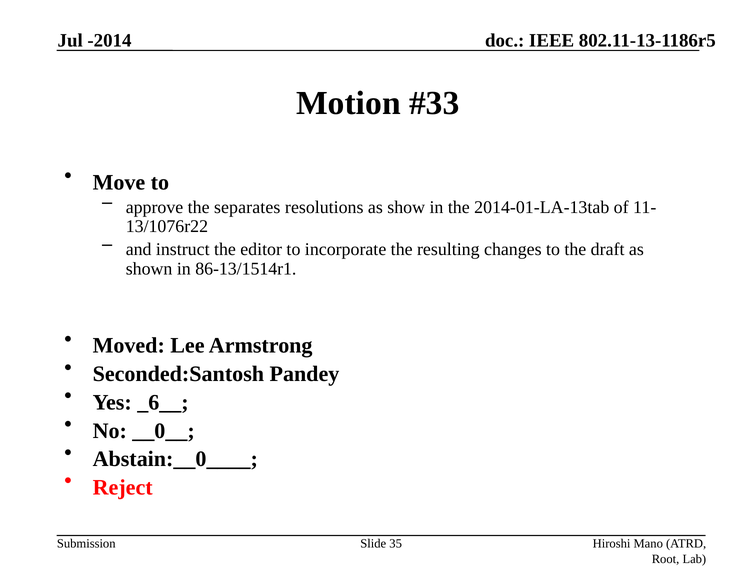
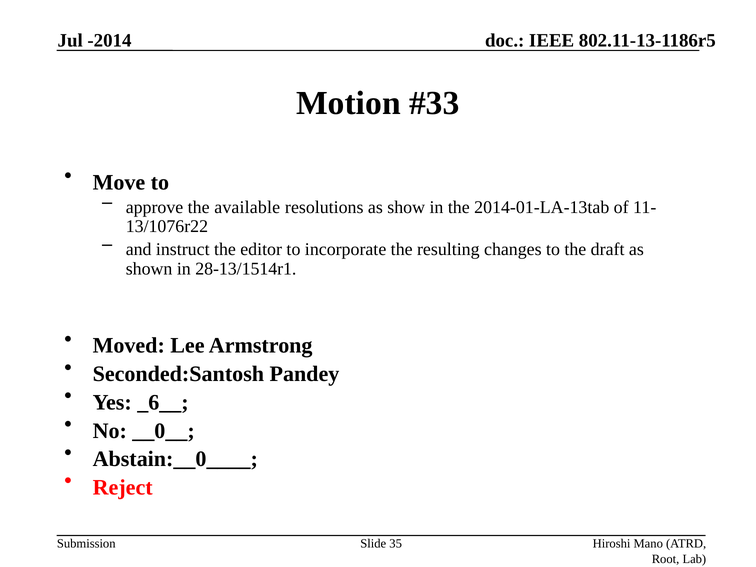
separates: separates -> available (247, 207)
86-13/1514r1: 86-13/1514r1 -> 28-13/1514r1 (246, 269)
